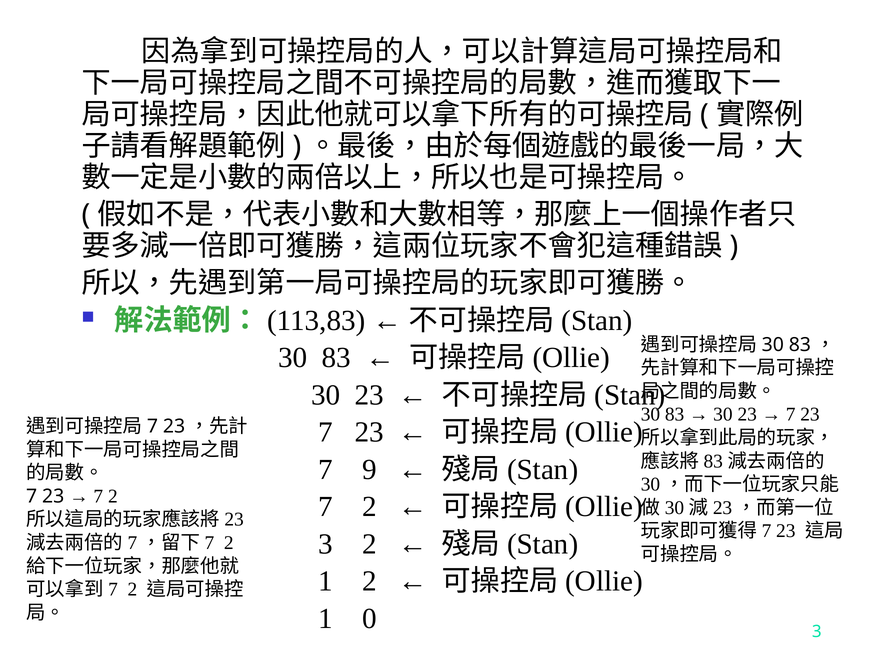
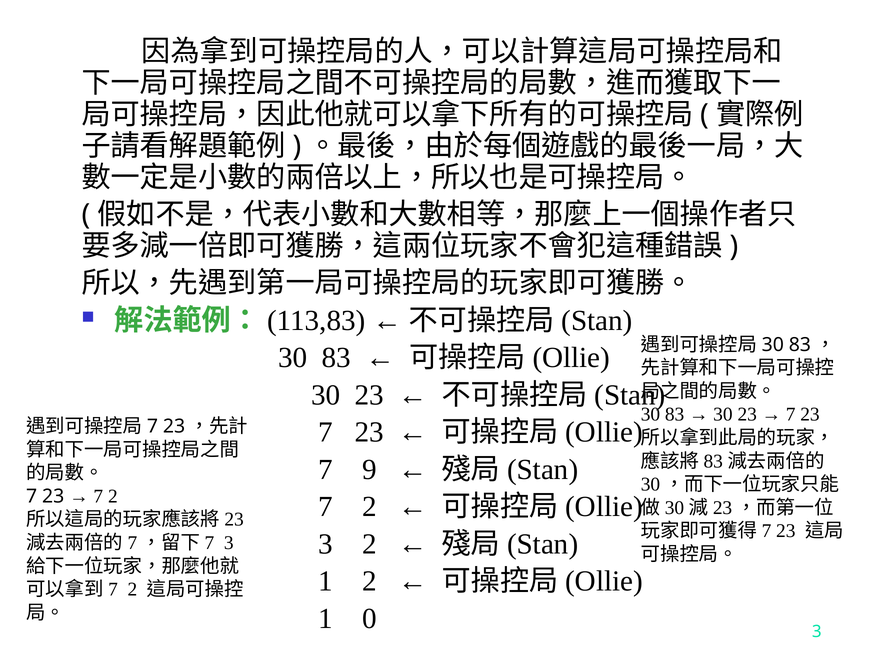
2: 2 -> 3 (229, 543)
